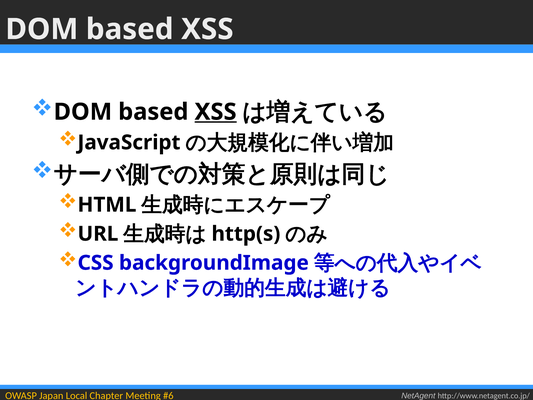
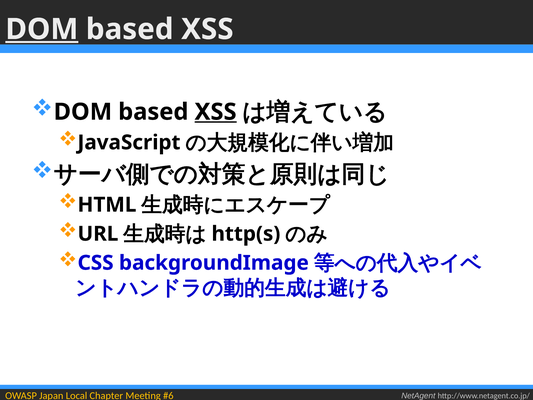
DOM underline: none -> present (42, 29)
